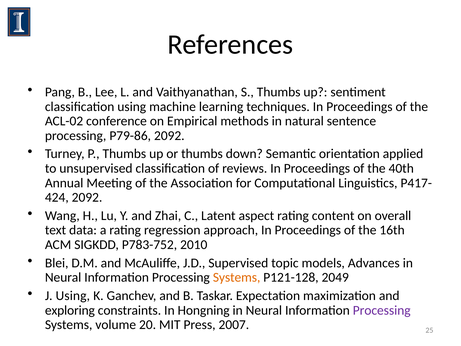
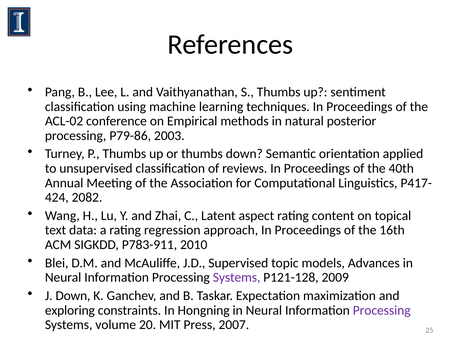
sentence: sentence -> posterior (352, 121)
P79-86 2092: 2092 -> 2003 (169, 136)
2092: 2092 -> 2082 (87, 197)
overall: overall -> topical (393, 216)
P783-752: P783-752 -> P783-911 (150, 245)
Systems colour: orange -> purple (237, 277)
2049: 2049 -> 2009 (335, 277)
J Using: Using -> Down (73, 295)
